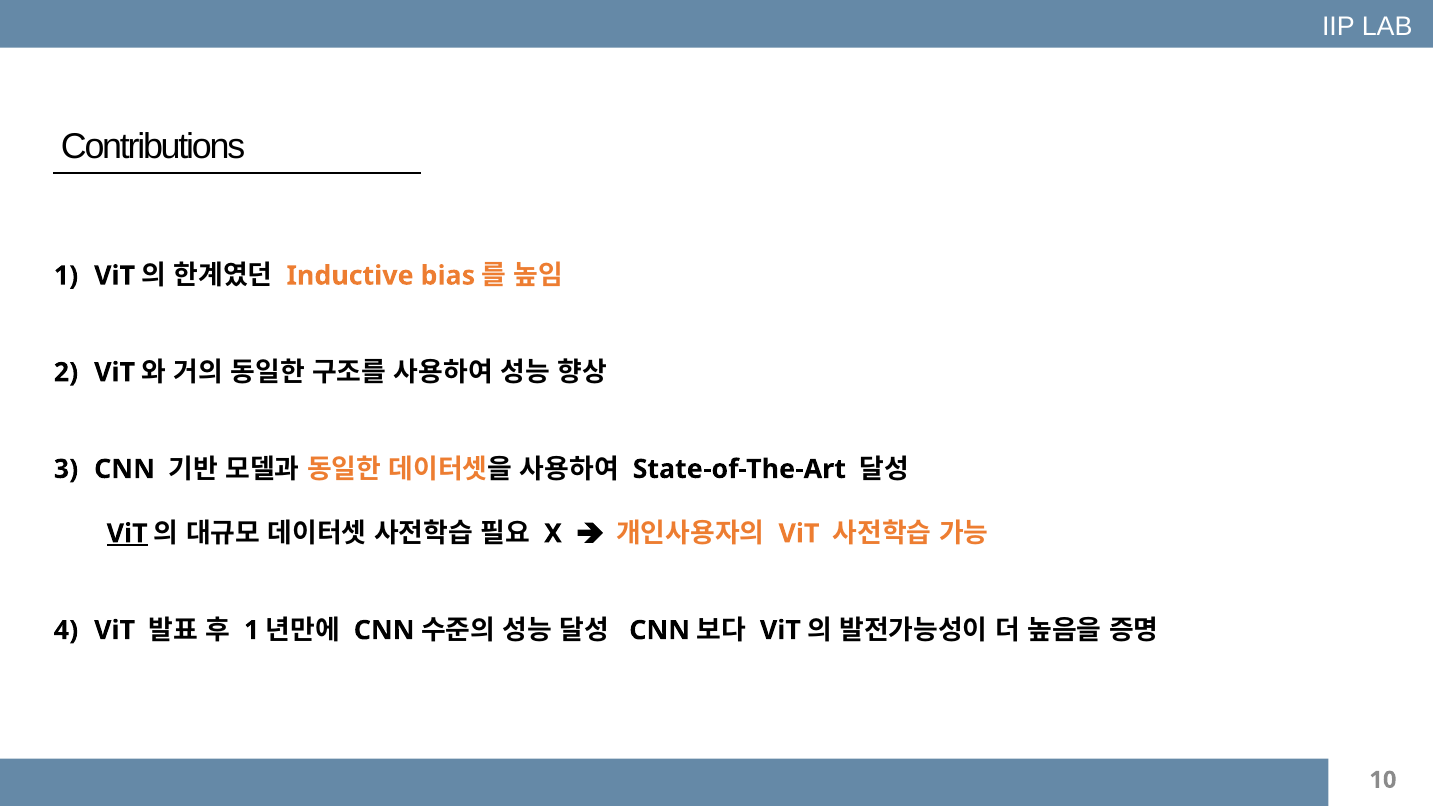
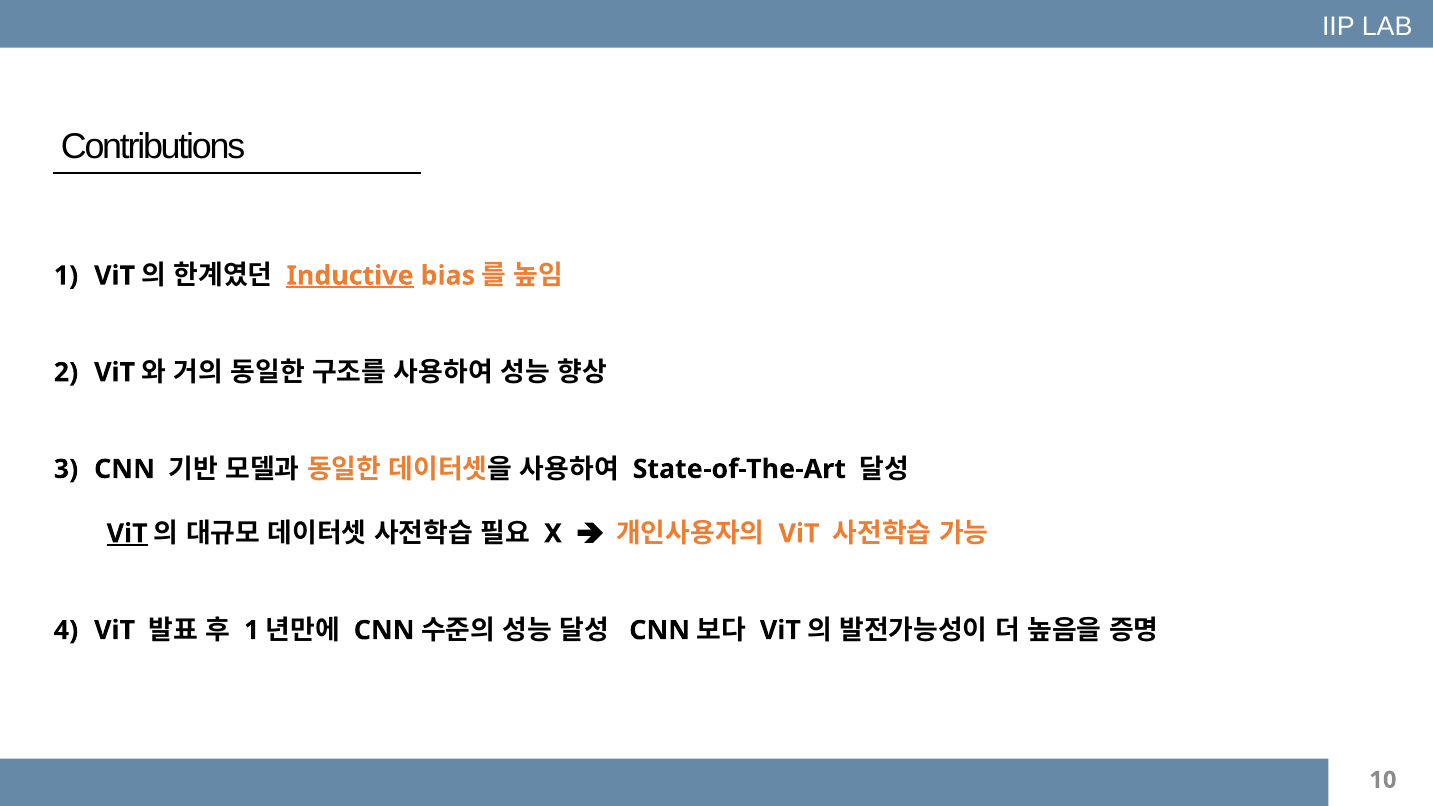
Inductive underline: none -> present (350, 276)
